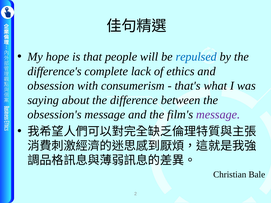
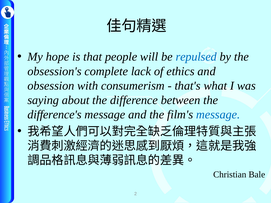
difference's: difference's -> obsession's (55, 71)
obsession's: obsession's -> difference's (55, 115)
message colour: purple -> blue (218, 115)
